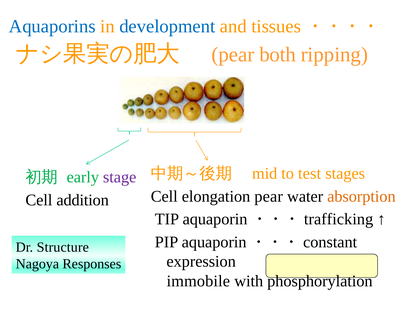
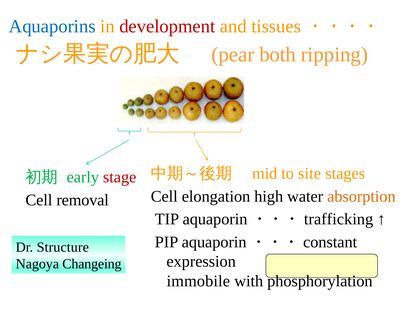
development colour: blue -> red (167, 26)
test: test -> site (310, 173)
stage colour: purple -> red (120, 177)
elongation pear: pear -> high (269, 196)
addition: addition -> removal (83, 200)
Responses: Responses -> Changeing (92, 264)
